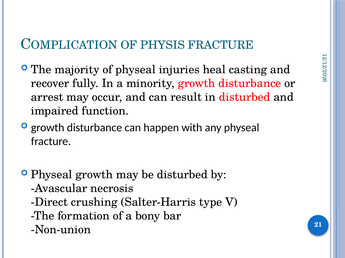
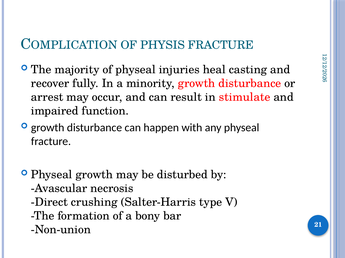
in disturbed: disturbed -> stimulate (245, 97)
